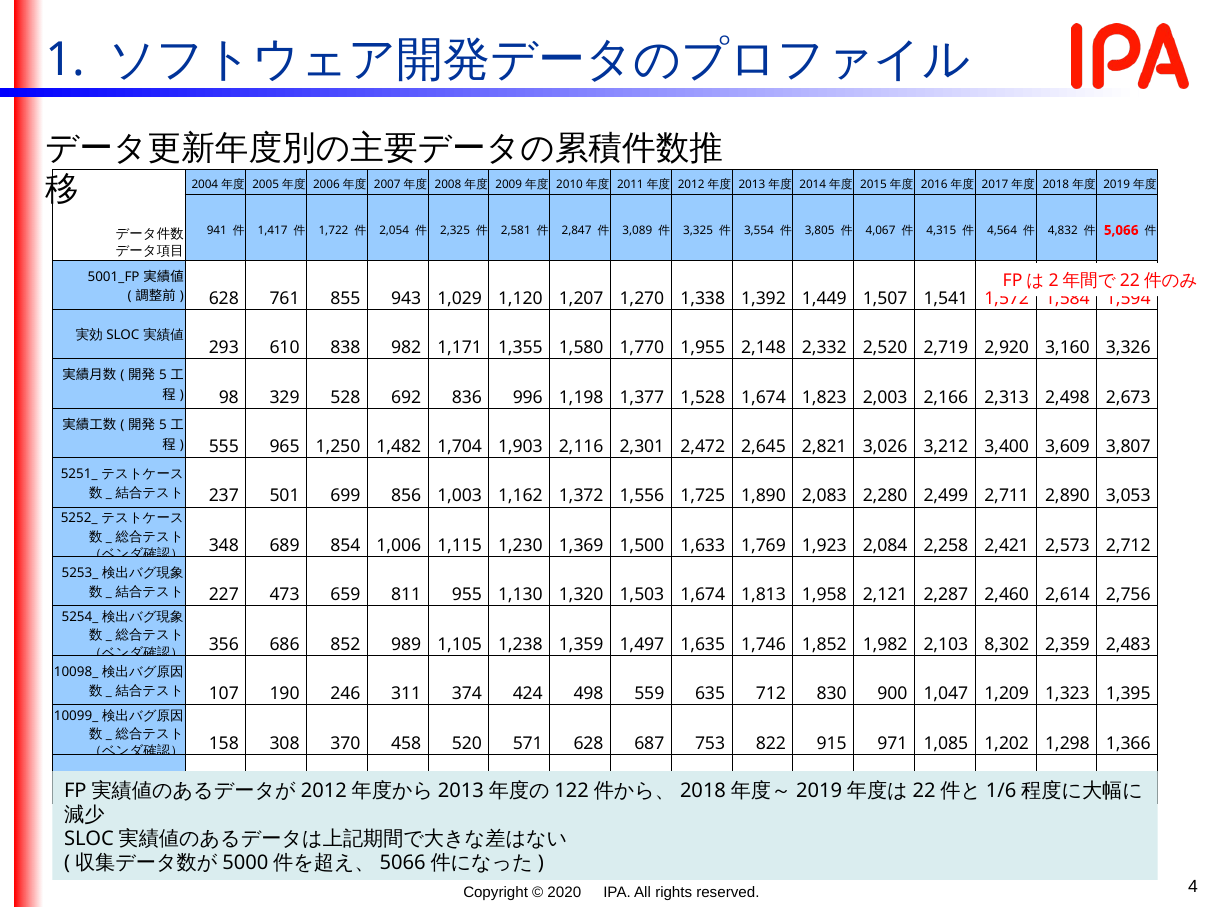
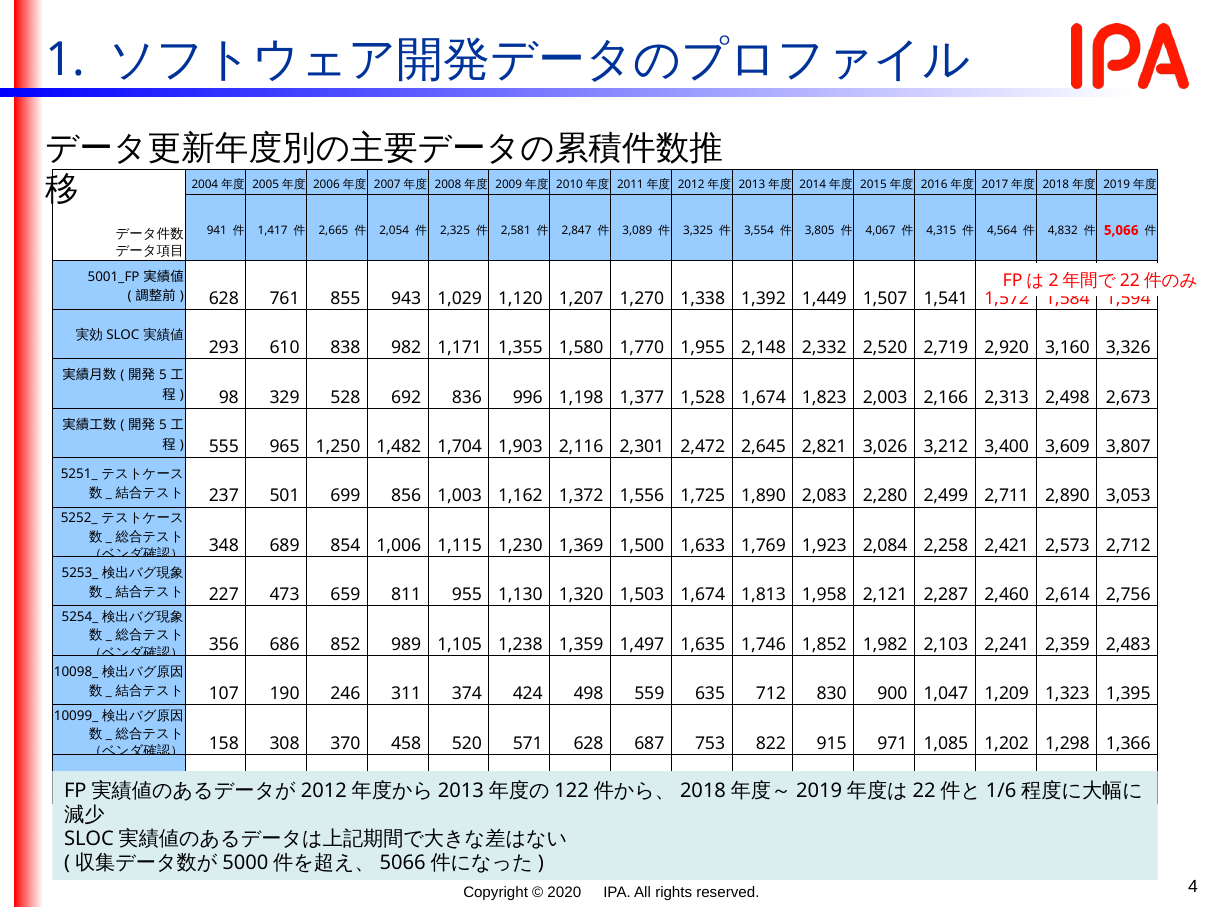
1,722: 1,722 -> 2,665 (333, 230)
8,302: 8,302 -> 2,241 (1007, 645)
